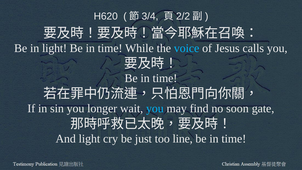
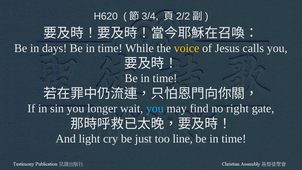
in light: light -> days (55, 48)
voice colour: light blue -> yellow (187, 48)
soon: soon -> right (237, 109)
